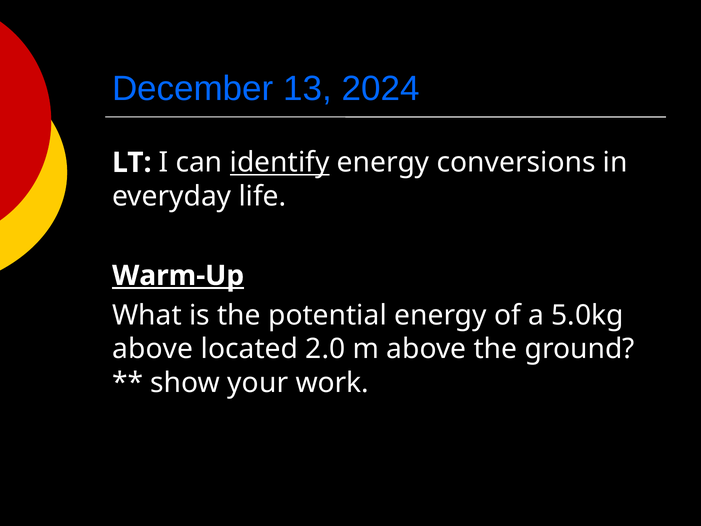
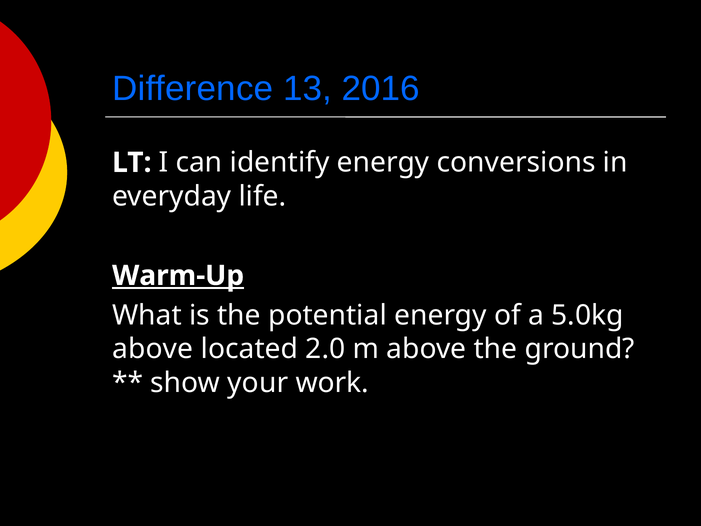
December: December -> Difference (193, 89)
2024: 2024 -> 2016 (381, 89)
identify underline: present -> none (280, 163)
